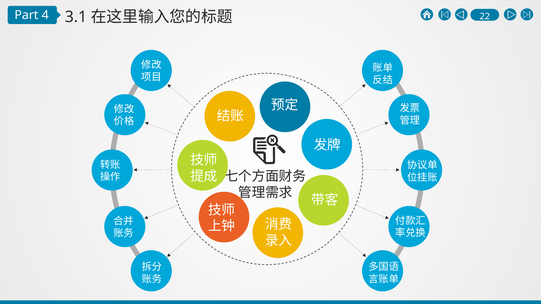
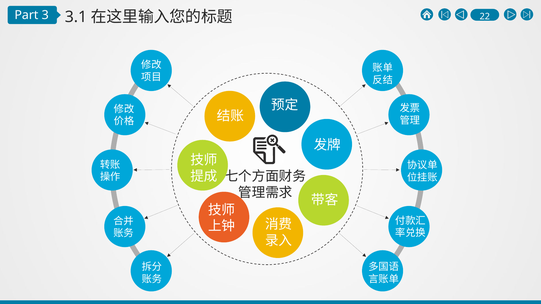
4: 4 -> 3 (45, 15)
